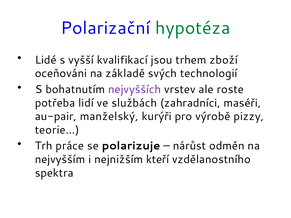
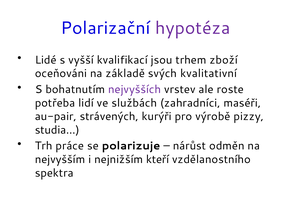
hypotéza colour: green -> purple (193, 28)
technologií: technologií -> kvalitativní (209, 74)
manželský: manželský -> strávených (109, 117)
teorie…: teorie… -> studia… (57, 130)
